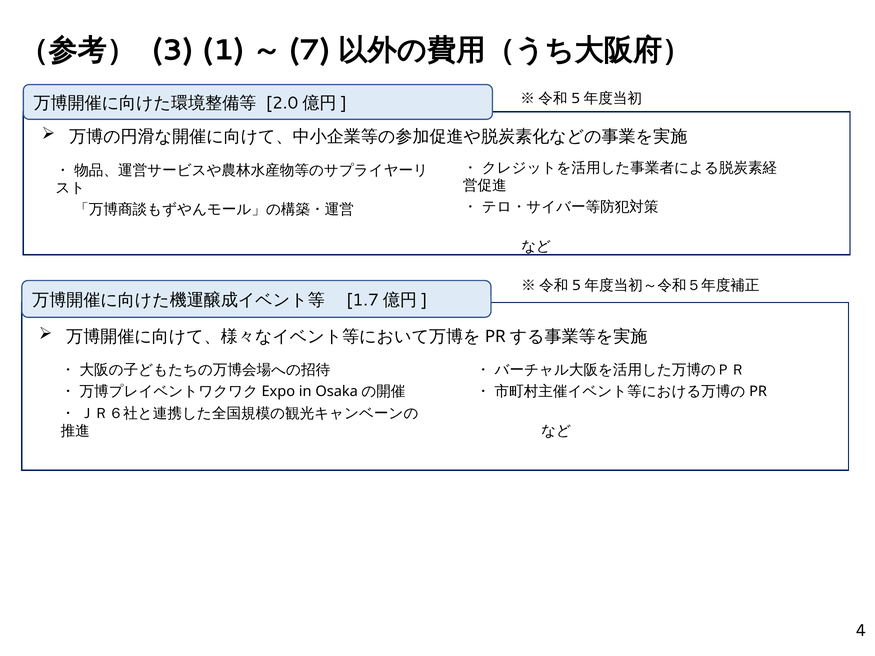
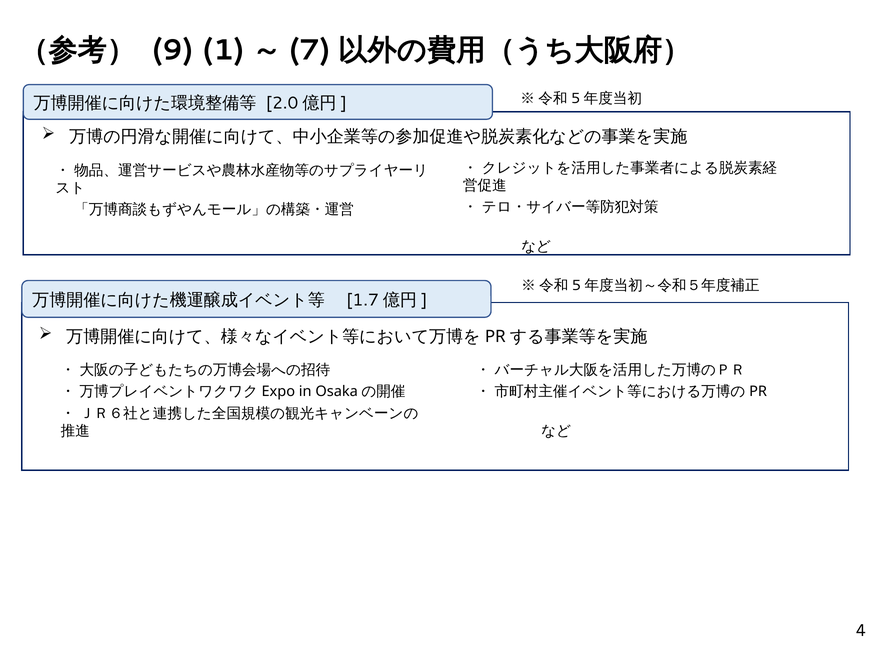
3: 3 -> 9 (173, 50)
